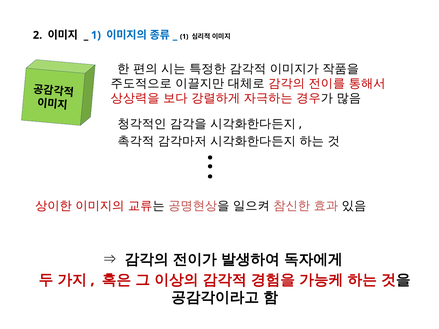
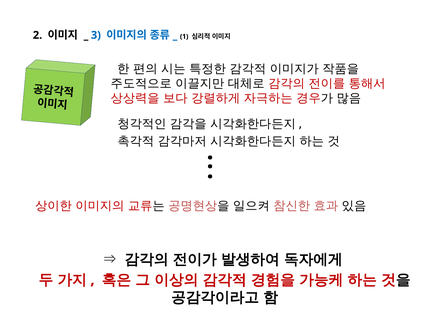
1: 1 -> 3 (96, 35)
